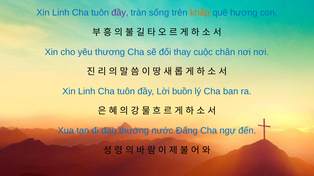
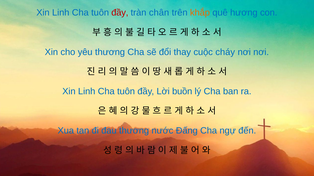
đầy colour: purple -> red (120, 13)
sống: sống -> chân (159, 13)
chân: chân -> cháy (225, 52)
